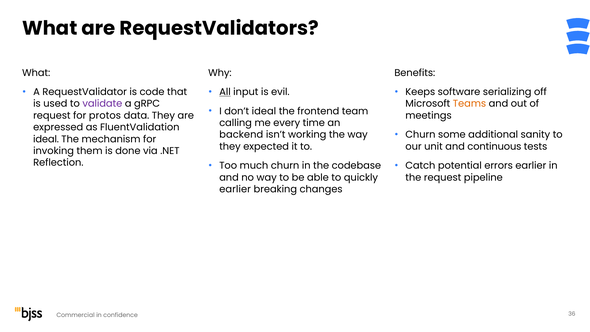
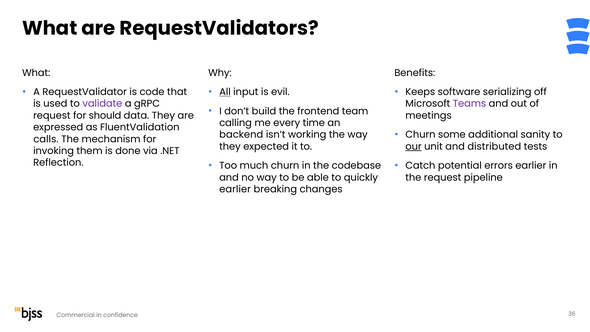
Teams colour: orange -> purple (469, 104)
don’t ideal: ideal -> build (264, 111)
protos: protos -> should (105, 115)
ideal: ideal -> calls (46, 139)
our underline: none -> present (414, 146)
continuous: continuous -> distributed (494, 146)
